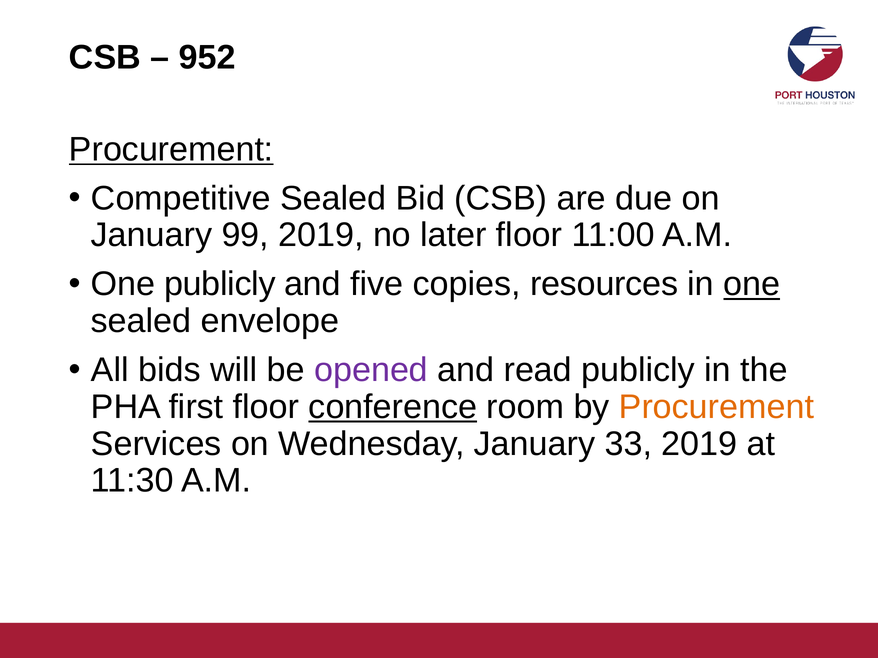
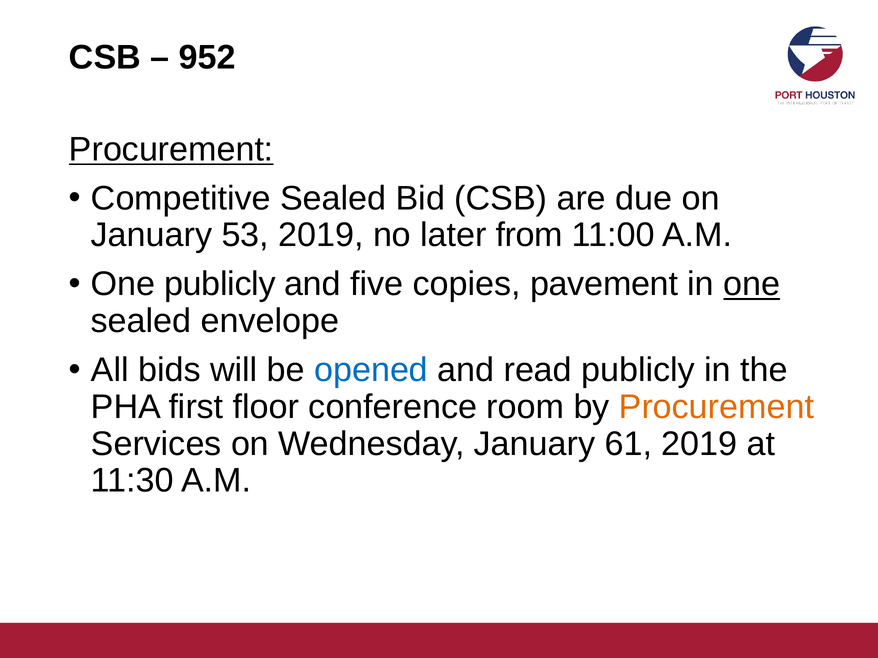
99: 99 -> 53 (245, 235)
later floor: floor -> from (529, 235)
resources: resources -> pavement (604, 284)
opened colour: purple -> blue (371, 370)
conference underline: present -> none (393, 407)
33: 33 -> 61 (628, 444)
